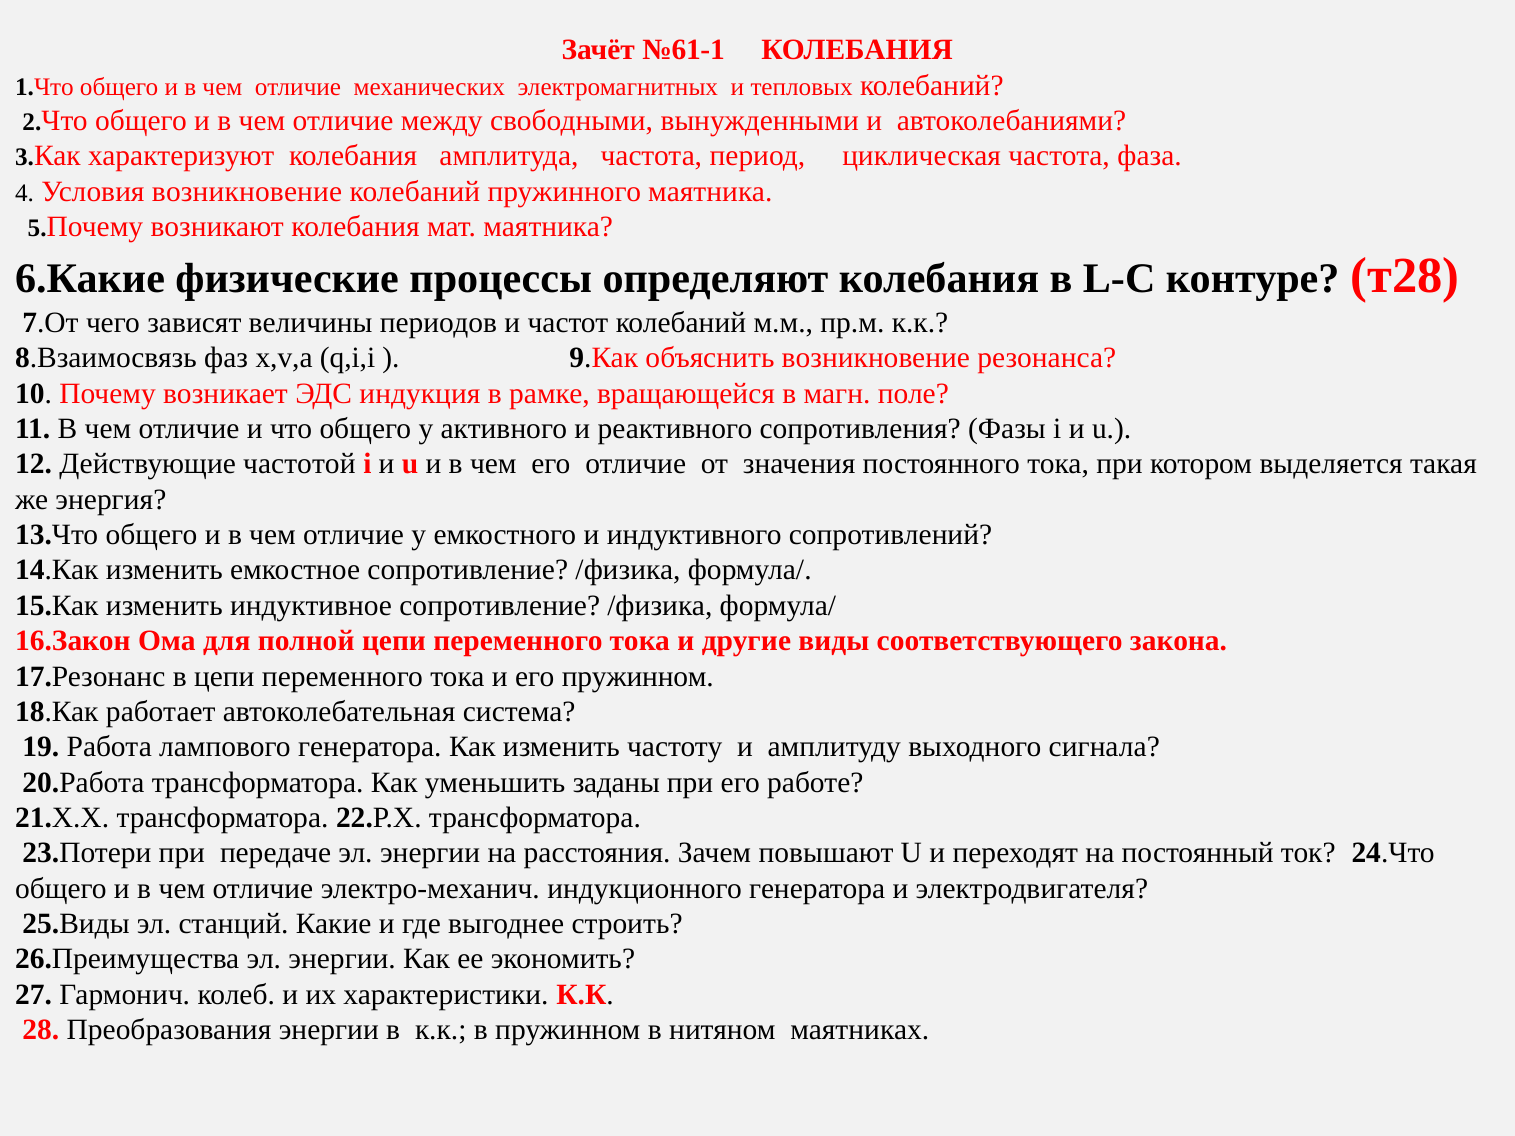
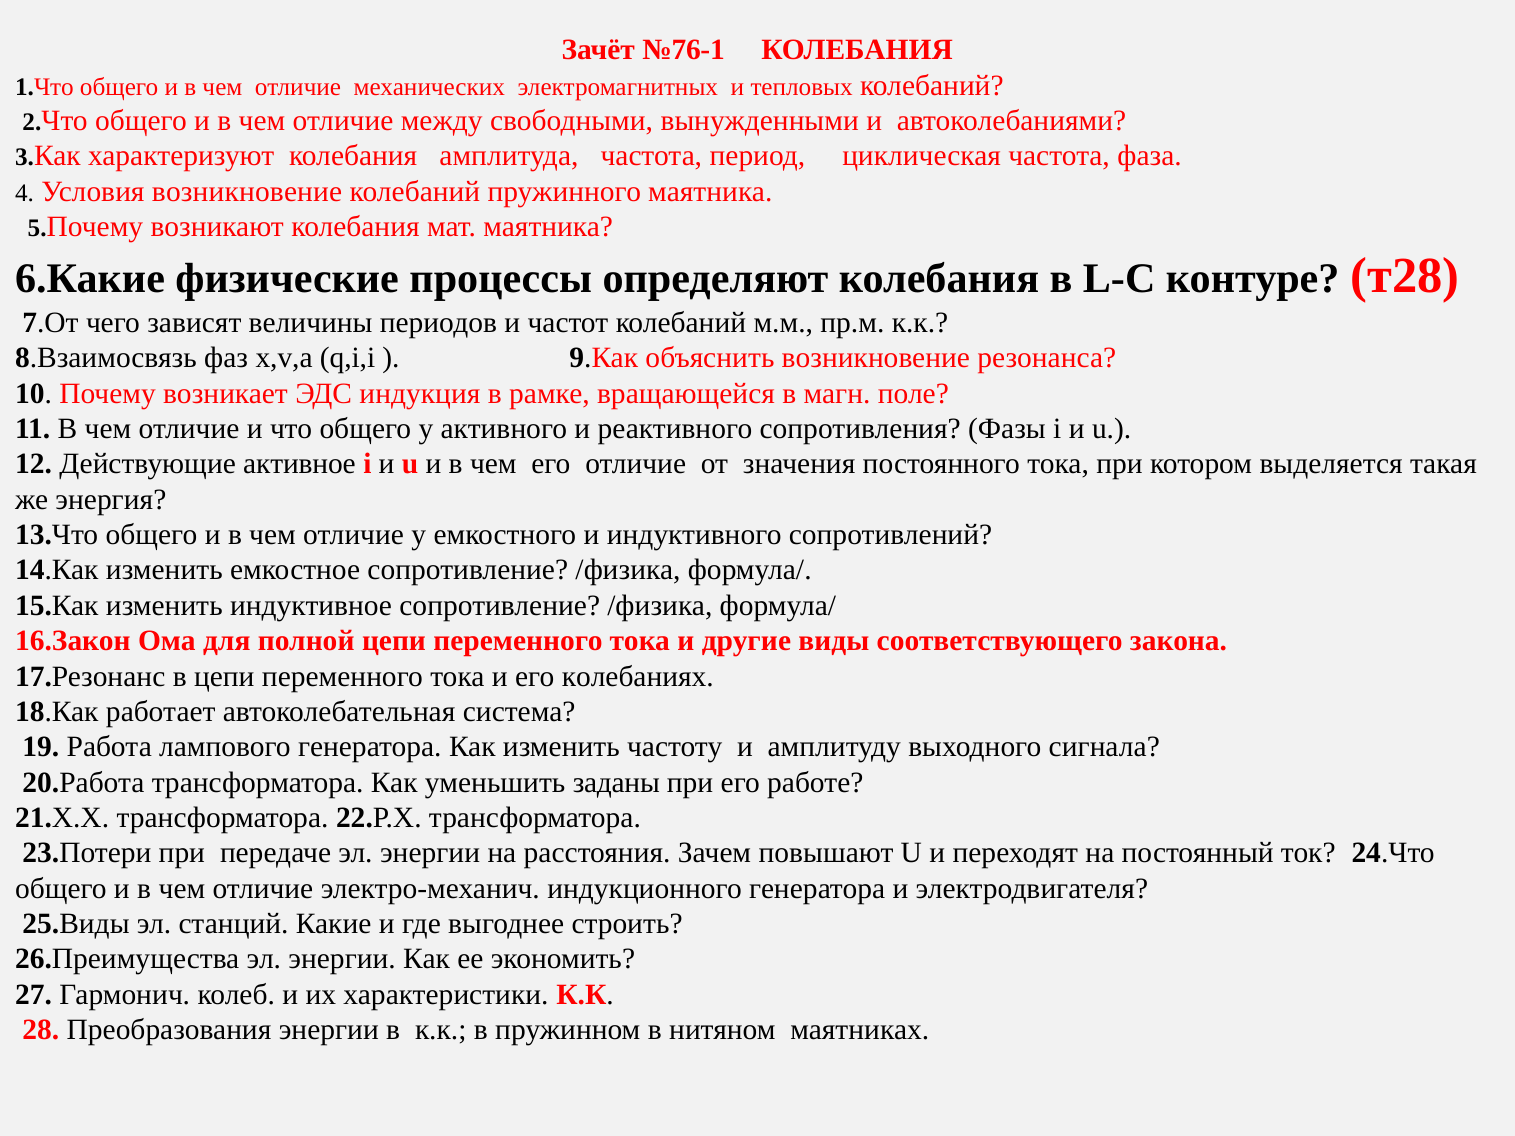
№61-1: №61-1 -> №76-1 (684, 50)
частотой: частотой -> активное (299, 464)
его пружинном: пружинном -> колебаниях (638, 677)
